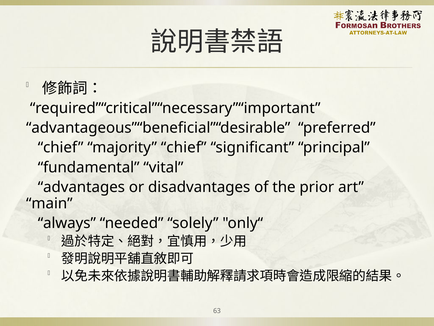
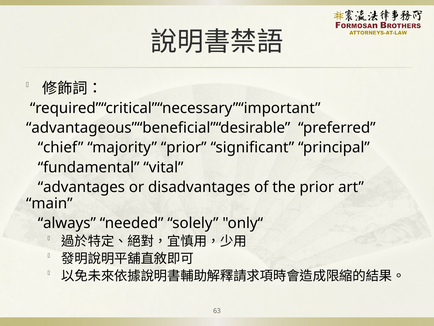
majority chief: chief -> prior (184, 147)
